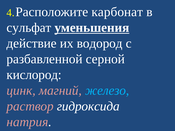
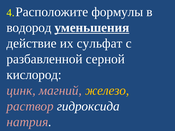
карбонат: карбонат -> формулы (117, 12)
сульфат: сульфат -> водород (29, 28)
водород: водород -> сульфат (100, 43)
железо colour: light blue -> yellow (107, 91)
